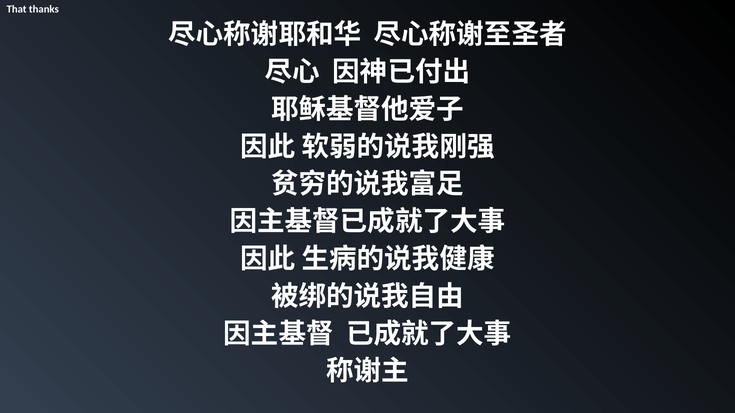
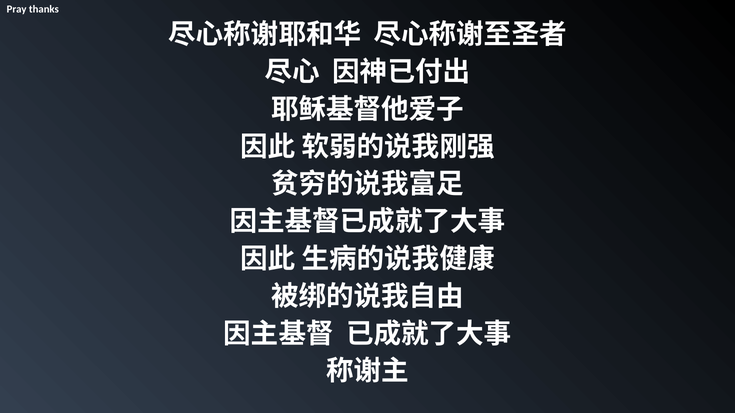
That: That -> Pray (17, 9)
